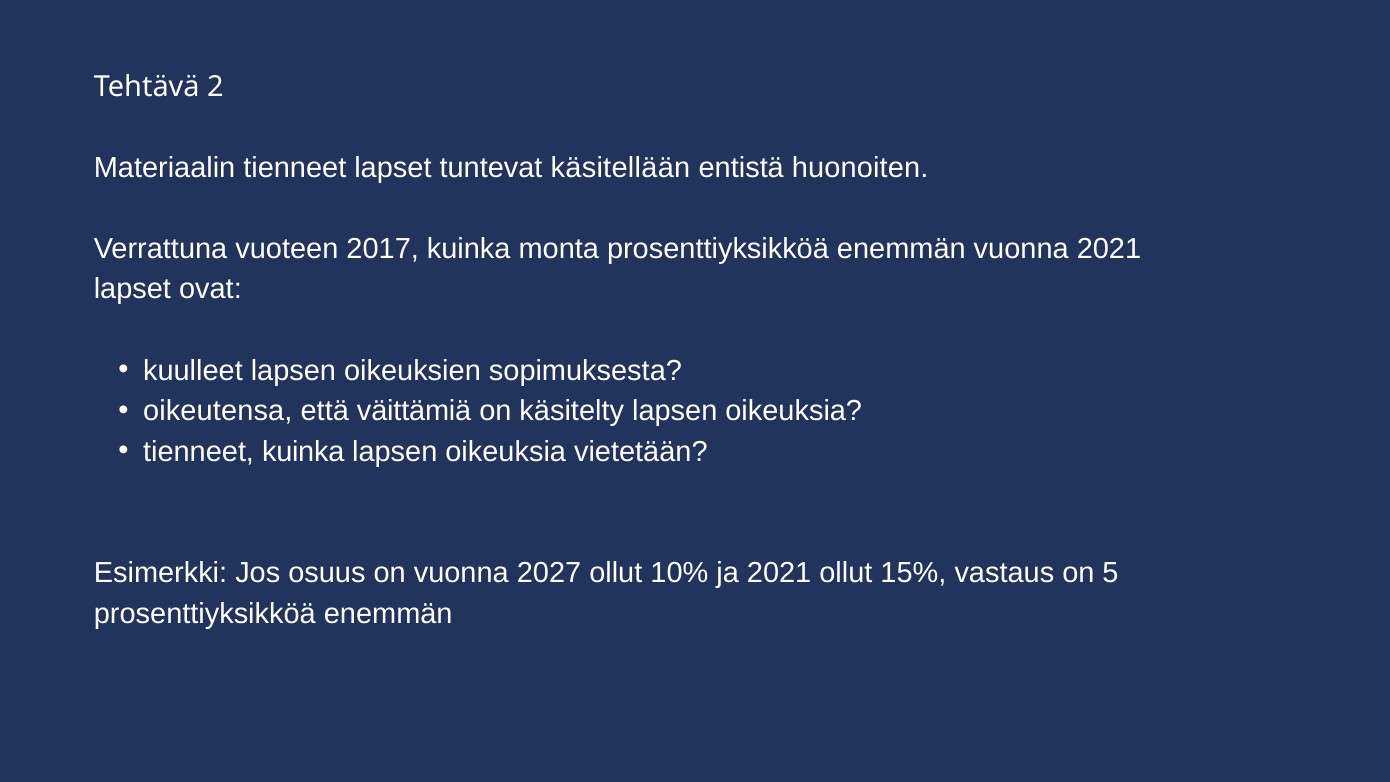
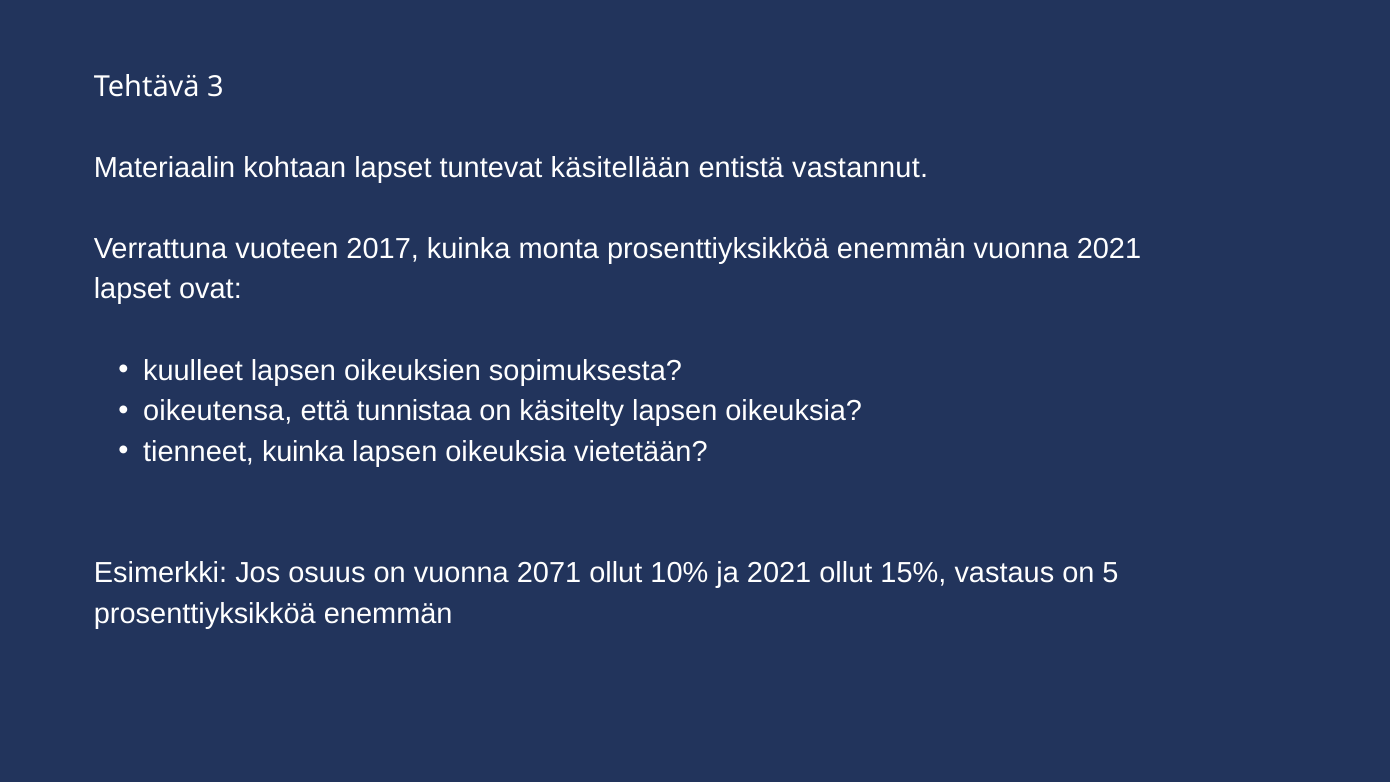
2: 2 -> 3 (215, 87)
Materiaalin tienneet: tienneet -> kohtaan (295, 168)
huonoiten: huonoiten -> vastannut (860, 168)
väittämiä: väittämiä -> tunnistaa (414, 411)
2027: 2027 -> 2071 (549, 573)
